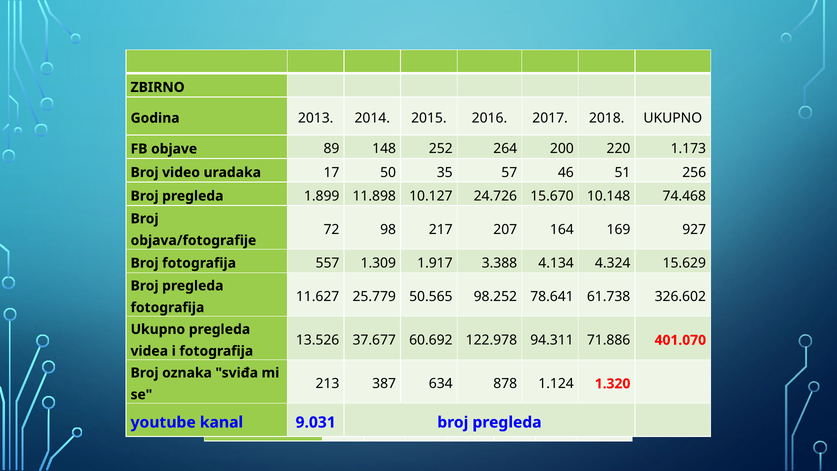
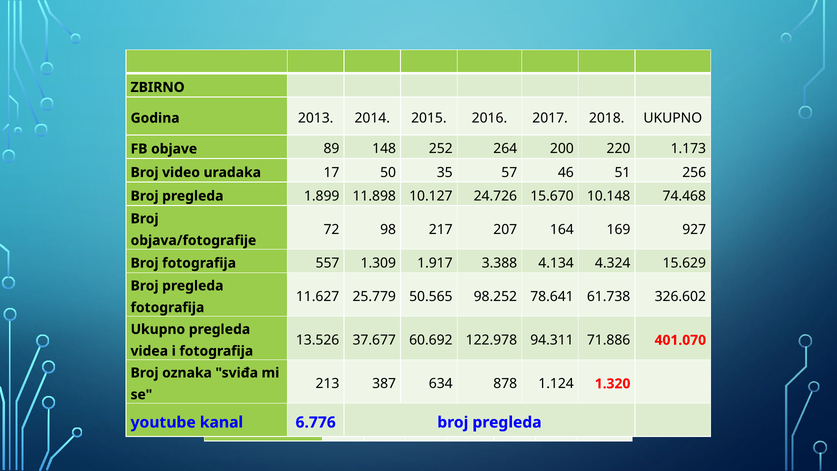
9.031: 9.031 -> 6.776 (316, 422)
